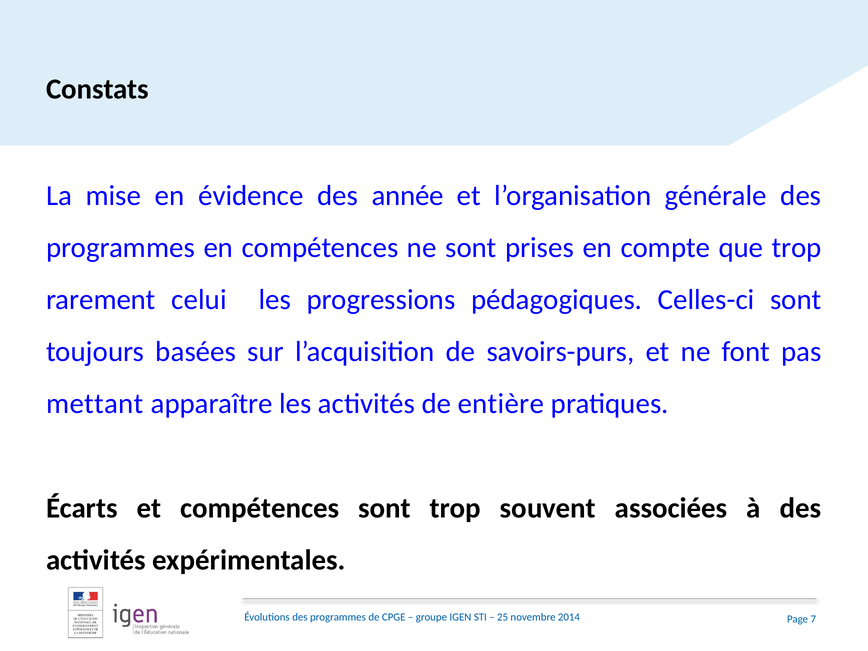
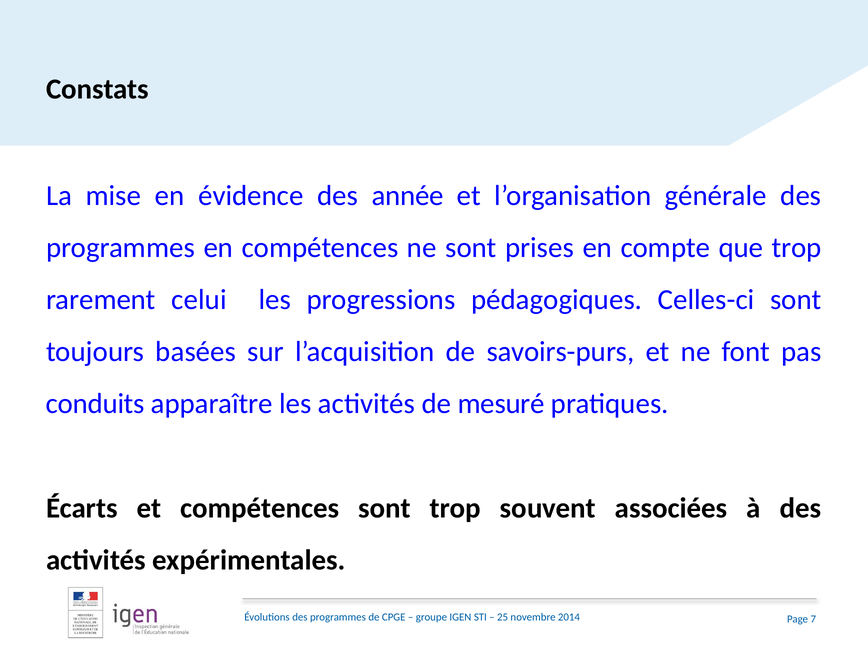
mettant: mettant -> conduits (95, 404)
entière: entière -> mesuré (501, 404)
